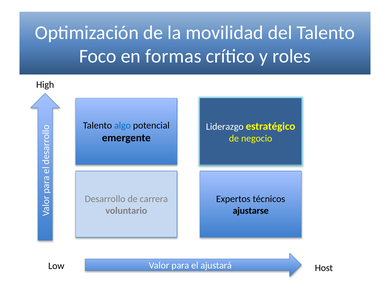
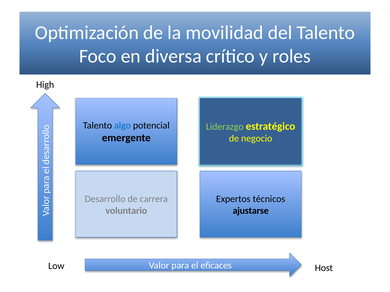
formas: formas -> diversa (173, 56)
Liderazgo colour: white -> light green (225, 127)
ajustará: ajustará -> eficaces (216, 266)
